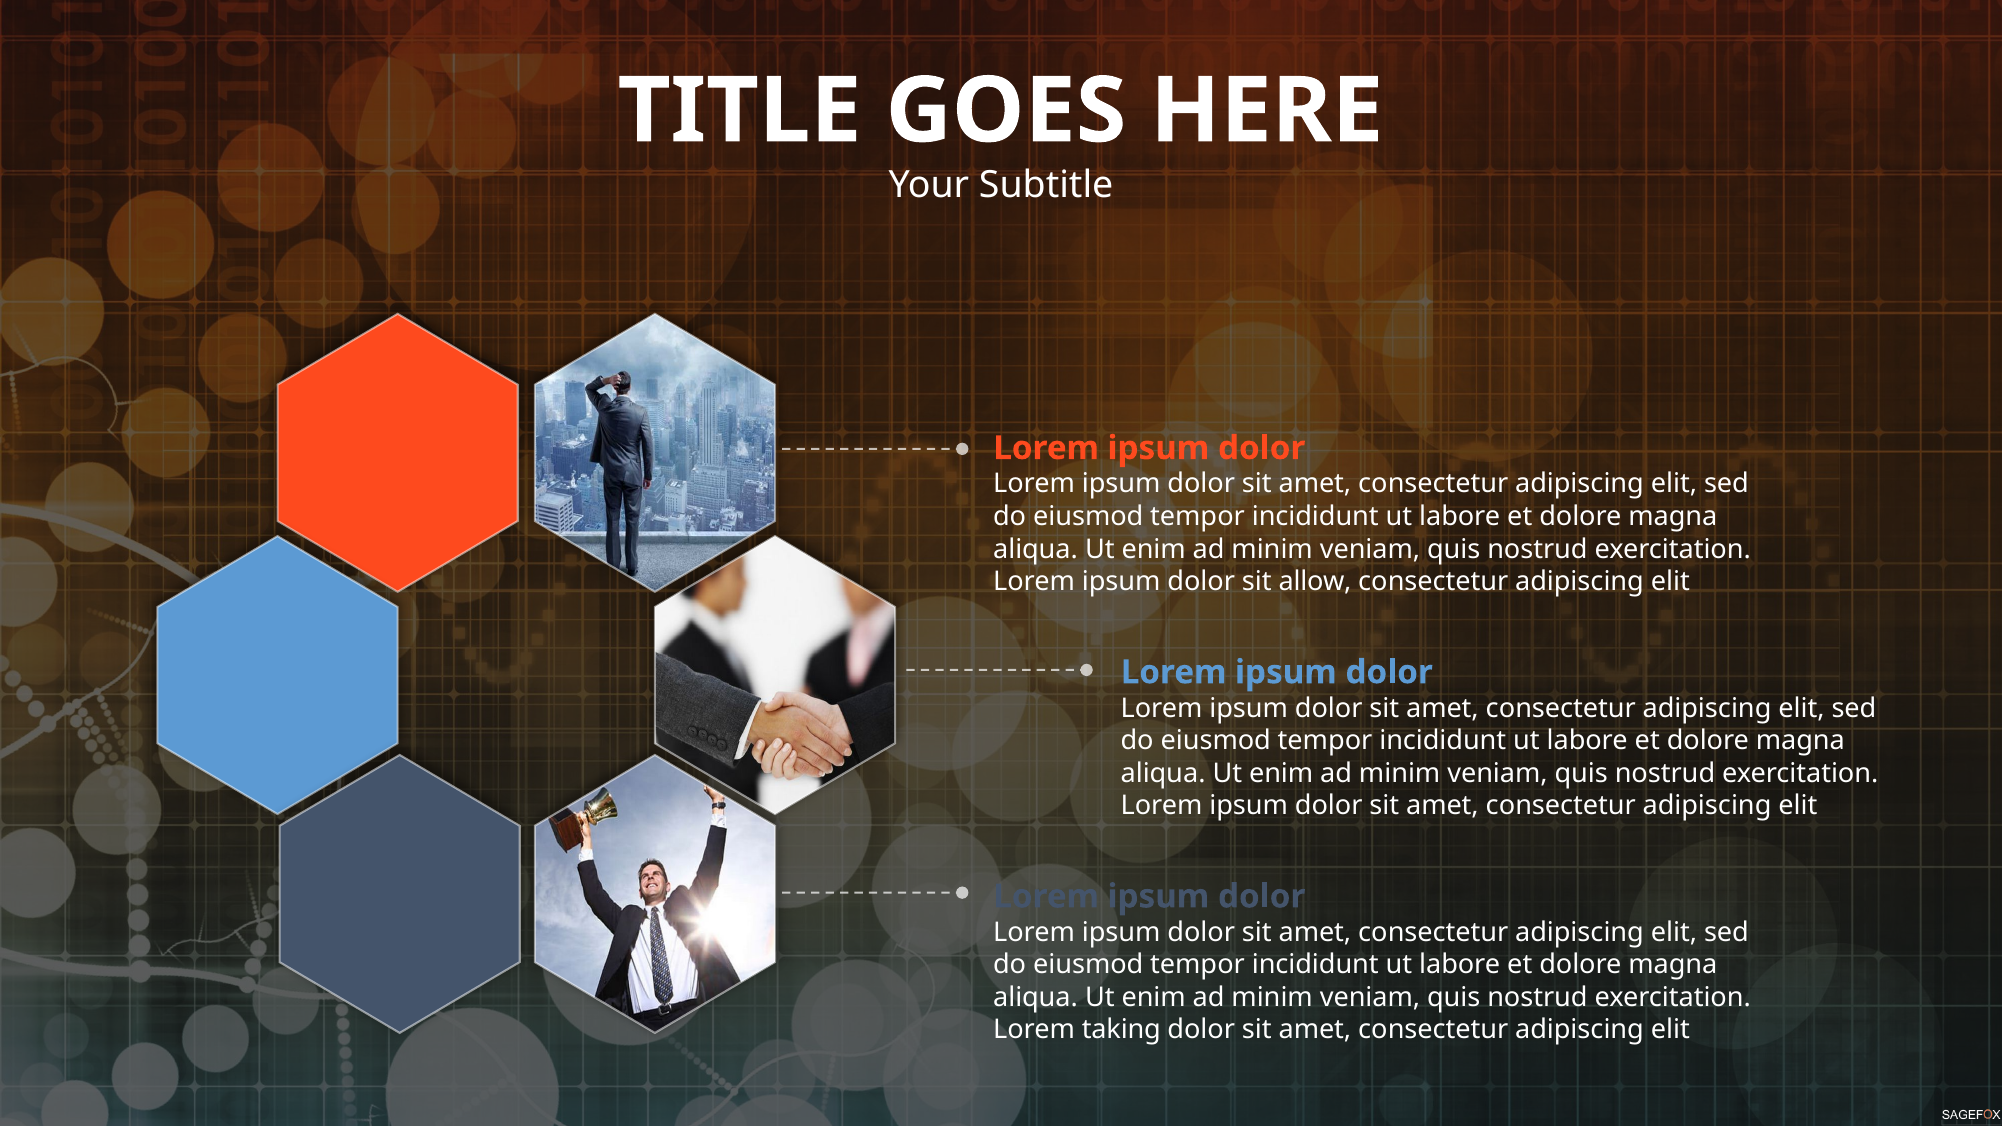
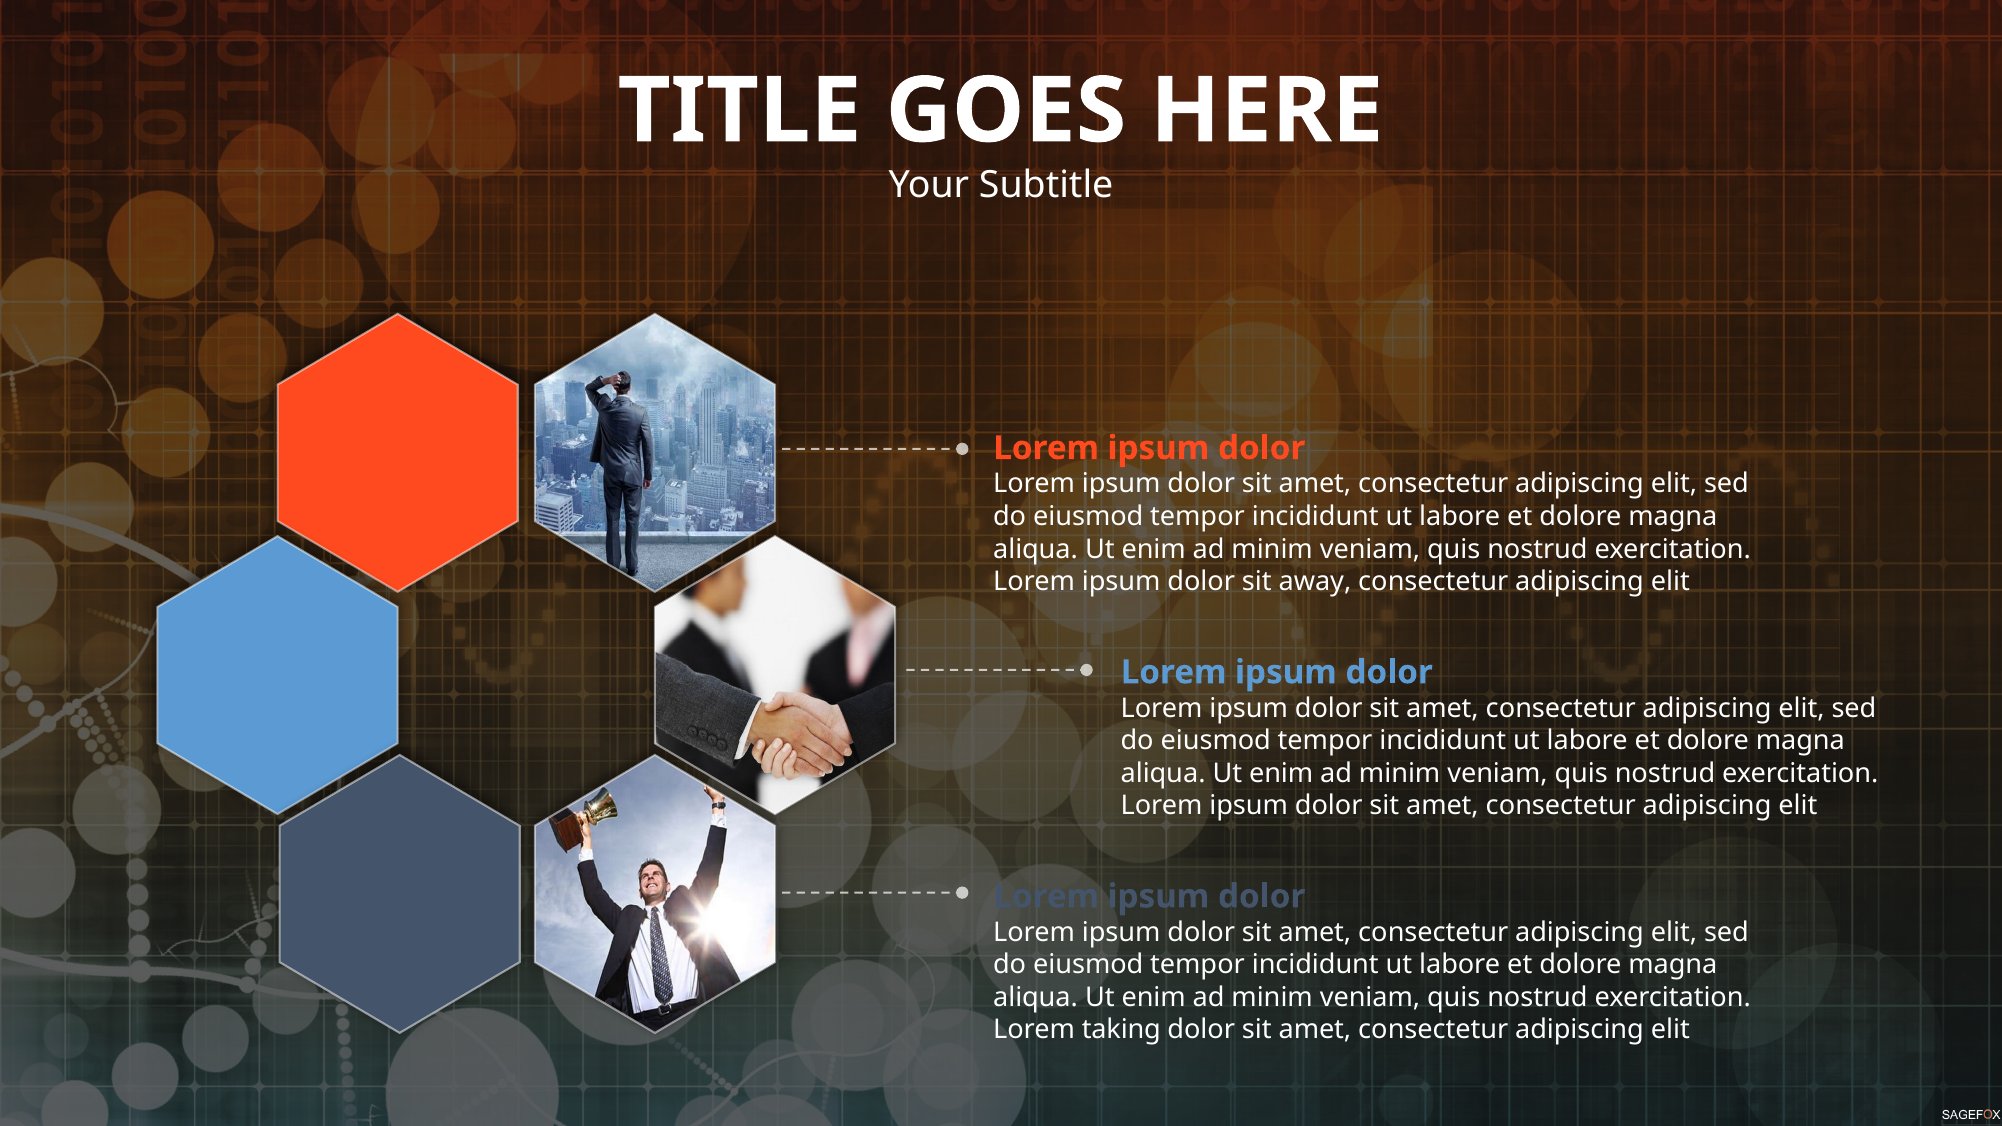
allow: allow -> away (1315, 582)
